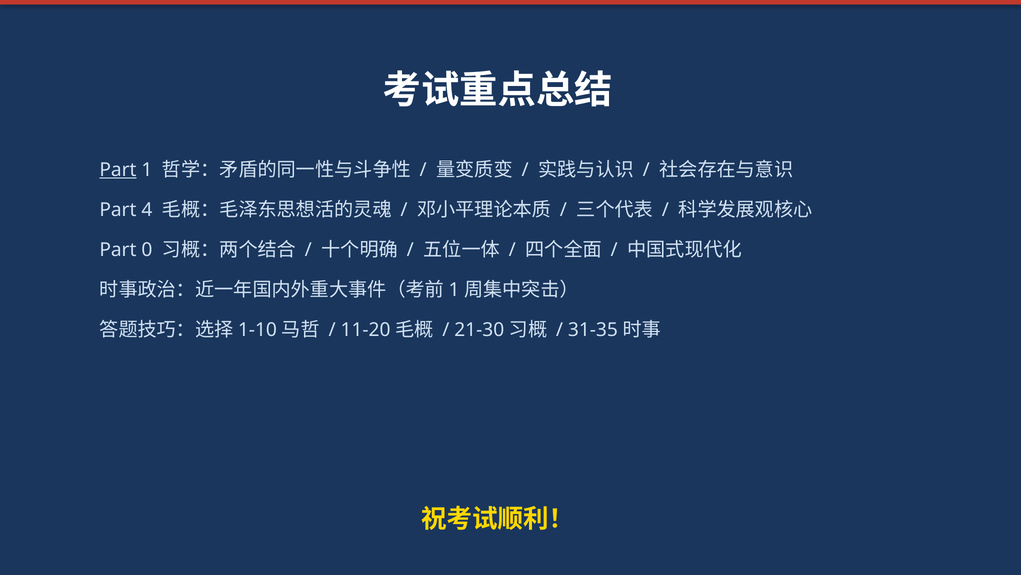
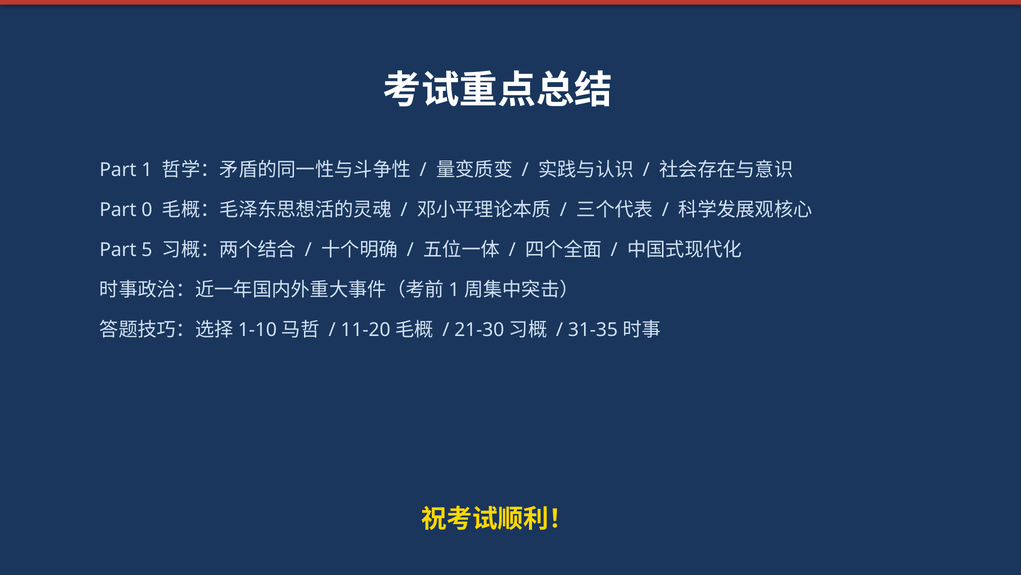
Part underline: present -> none (118, 170)
4: 4 -> 0 (147, 210)
0: 0 -> 5 (147, 250)
